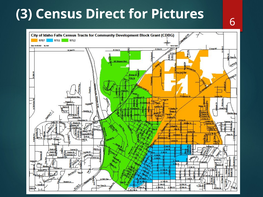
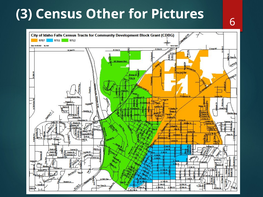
Direct: Direct -> Other (105, 14)
